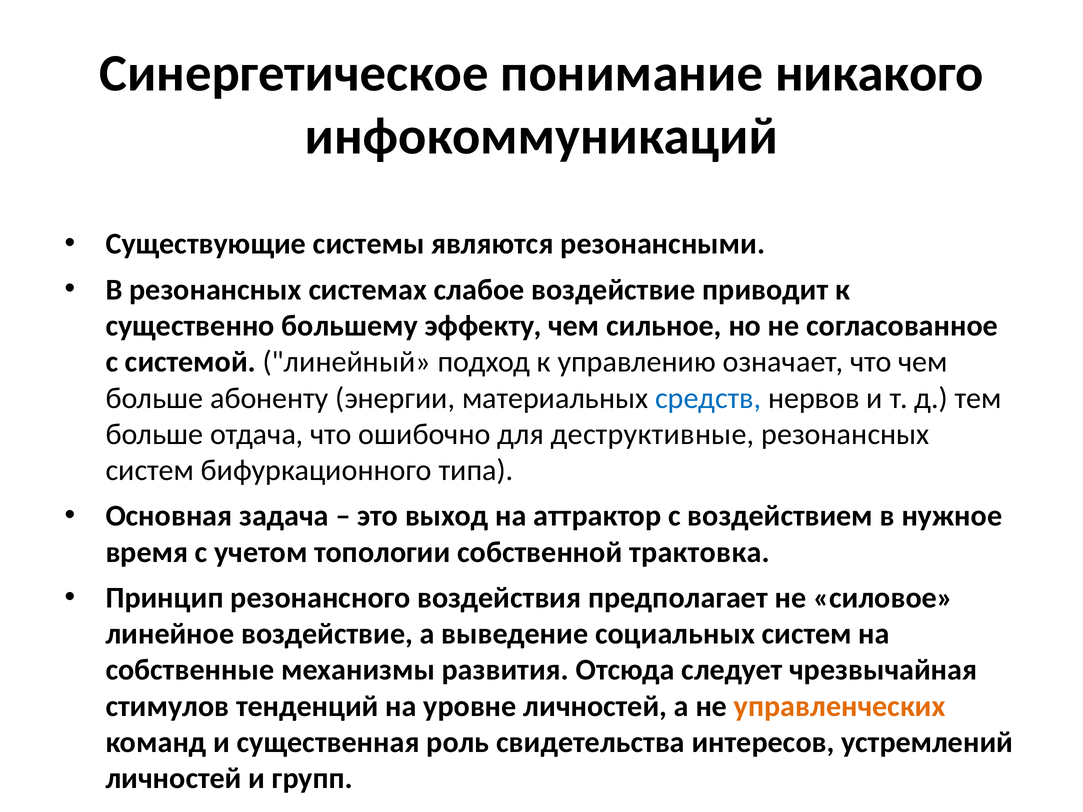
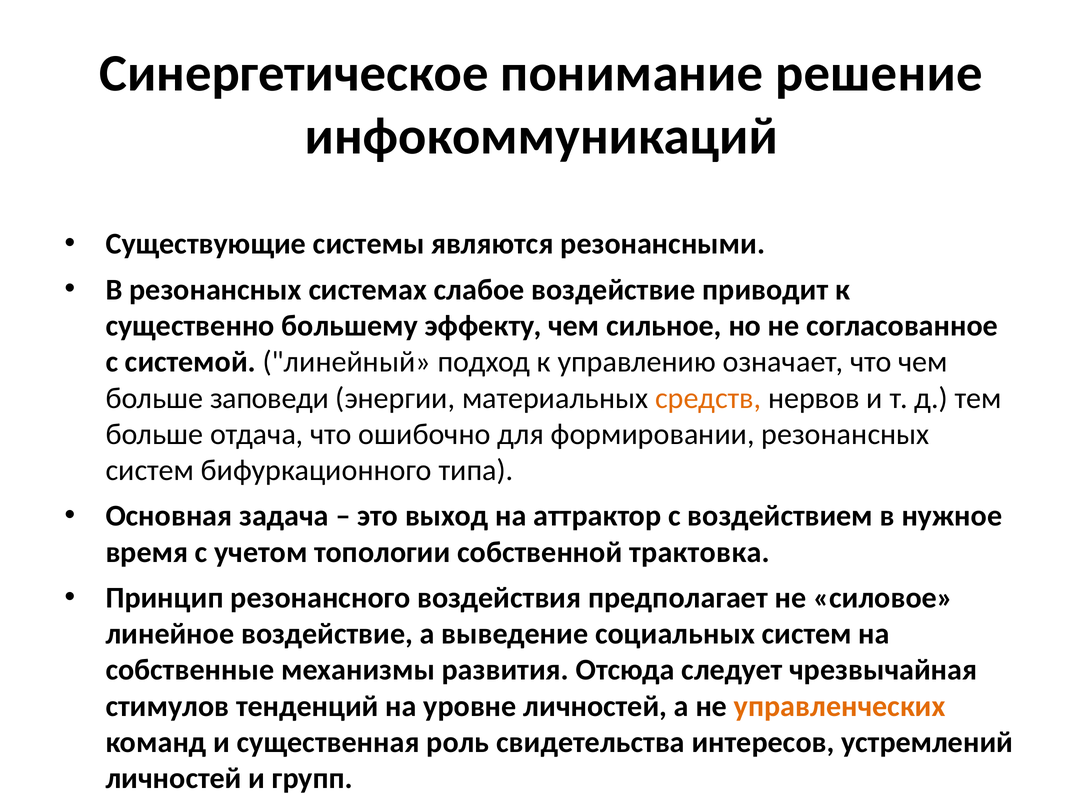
никакого: никакого -> решение (879, 73)
абоненту: абоненту -> заповеди (270, 398)
средств colour: blue -> orange (708, 398)
деструктивные: деструктивные -> формировании (653, 434)
